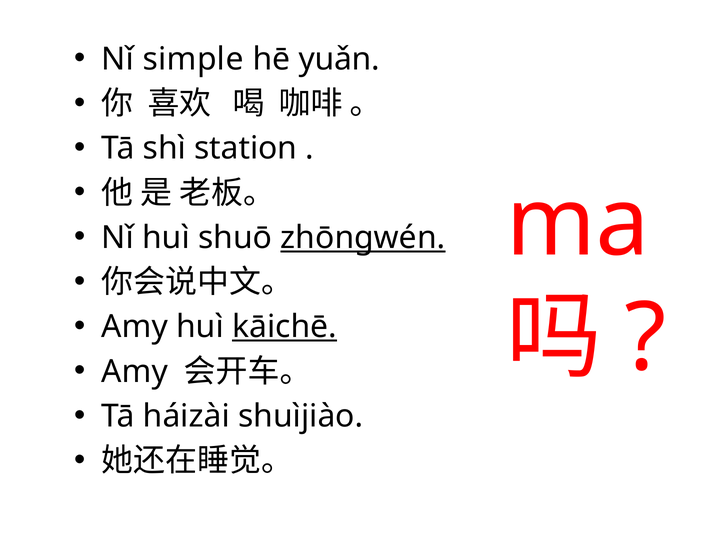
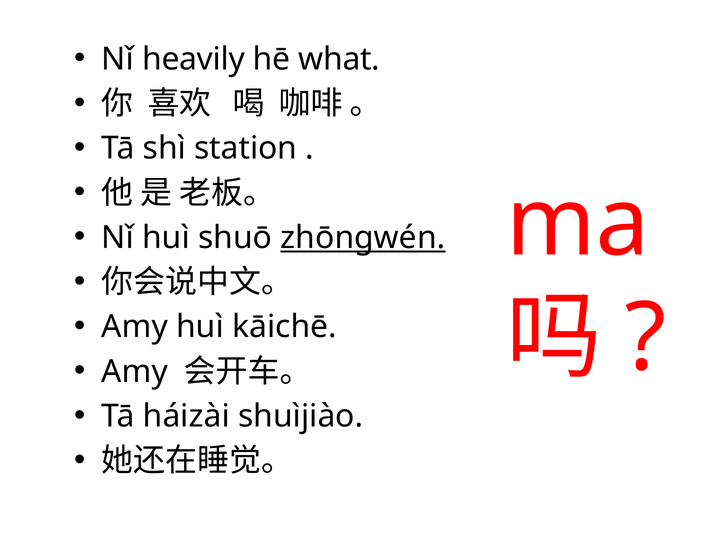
simple: simple -> heavily (193, 59)
yuǎn: yuǎn -> what (339, 59)
kāichē underline: present -> none (285, 327)
